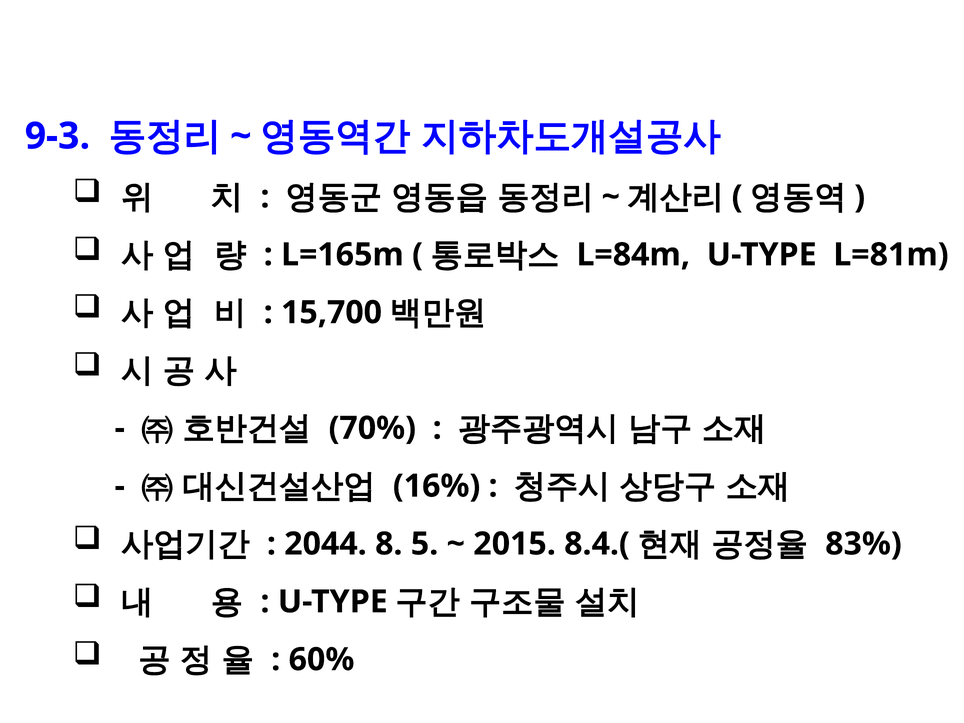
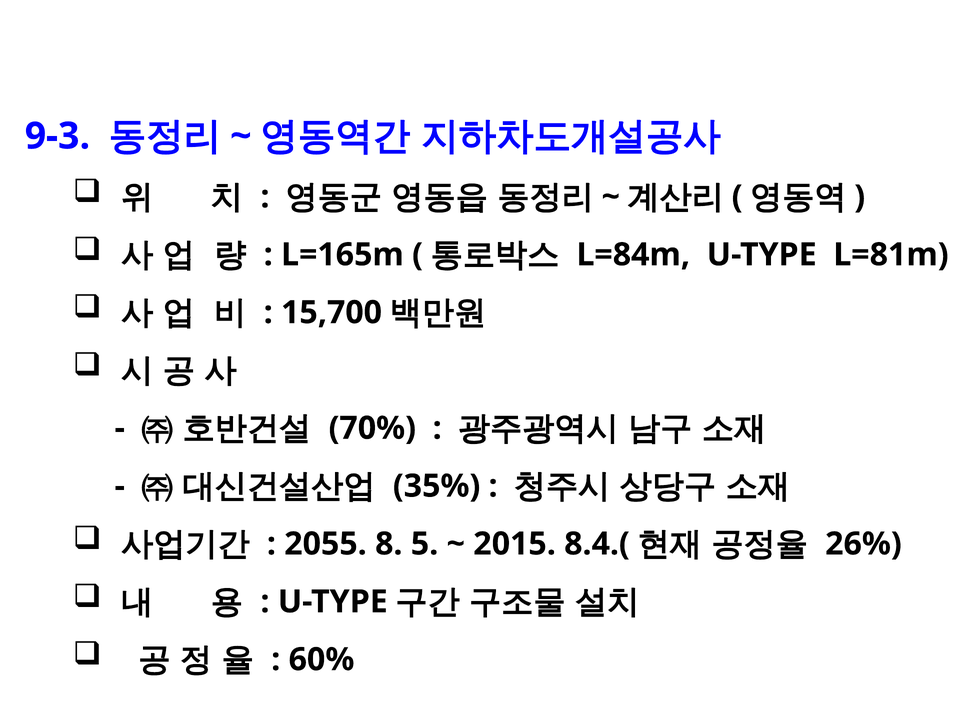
16%: 16% -> 35% (437, 486)
2044: 2044 -> 2055 (325, 544)
83%: 83% -> 26% (863, 544)
